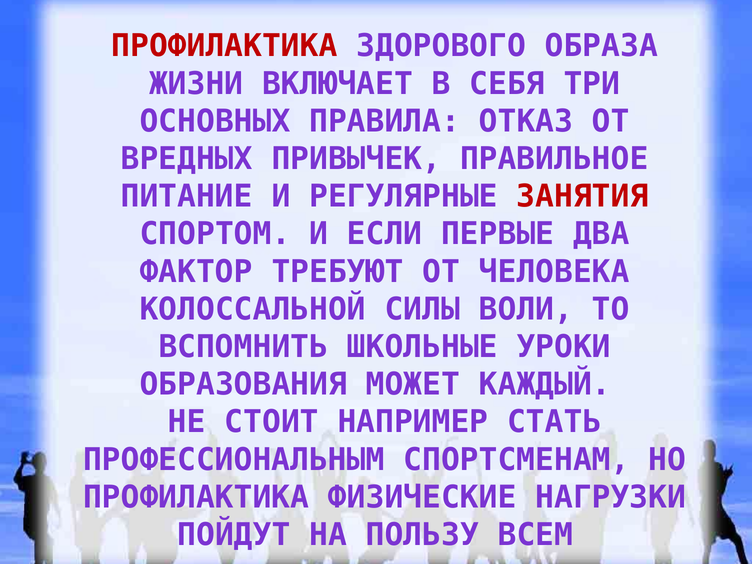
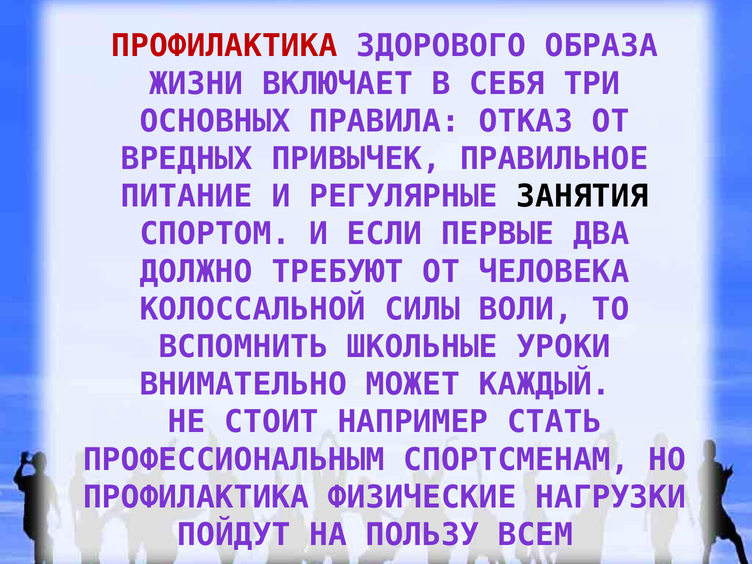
ЗАНЯТИЯ colour: red -> black (582, 196)
ФАКТОР: ФАКТОР -> ДОЛЖНО (196, 272)
ОБРАЗОВАНИЯ: ОБРАЗОВАНИЯ -> ВНИМАТЕЛЬНО (243, 384)
